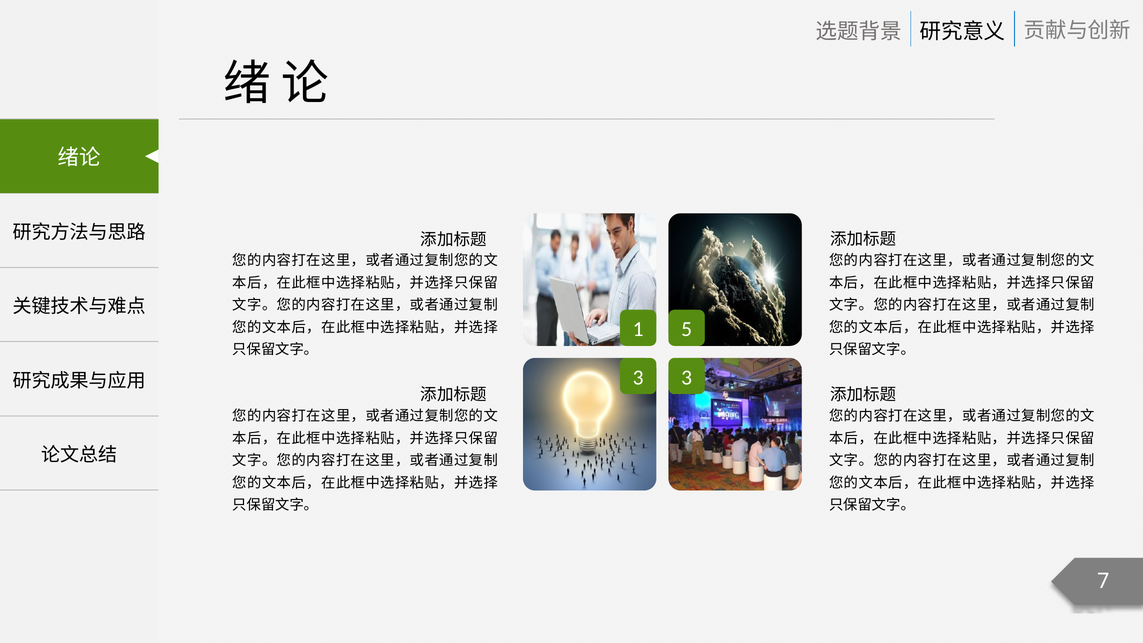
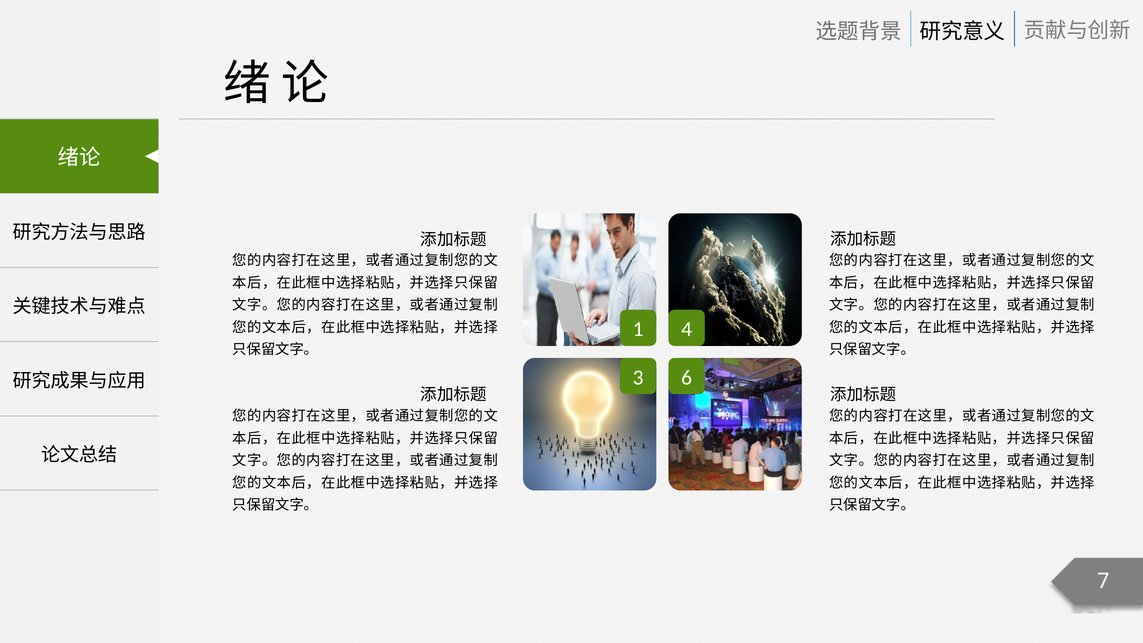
5: 5 -> 4 (687, 329)
3 3: 3 -> 6 (687, 377)
